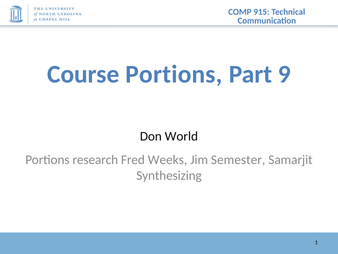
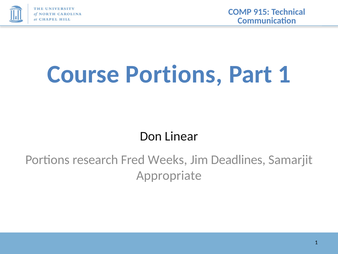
Part 9: 9 -> 1 (284, 74)
World: World -> Linear (181, 136)
Semester: Semester -> Deadlines (238, 159)
Synthesizing: Synthesizing -> Appropriate (169, 175)
